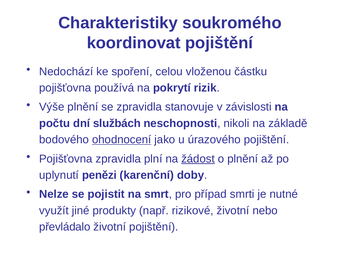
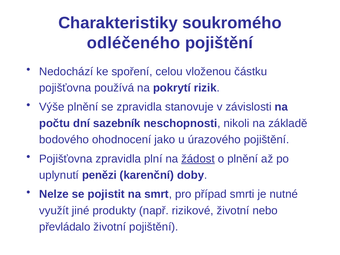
koordinovat: koordinovat -> odléčeného (134, 43)
službách: službách -> sazebník (117, 123)
ohodnocení underline: present -> none (122, 140)
